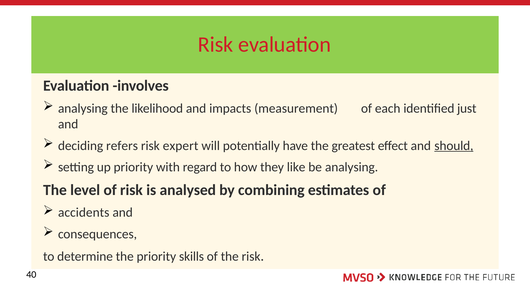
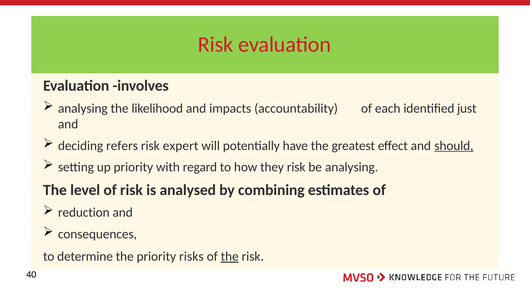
measurement: measurement -> accountability (296, 108)
they like: like -> risk (296, 167)
accidents: accidents -> reduction (84, 213)
skills: skills -> risks (191, 257)
the underline: none -> present (230, 257)
